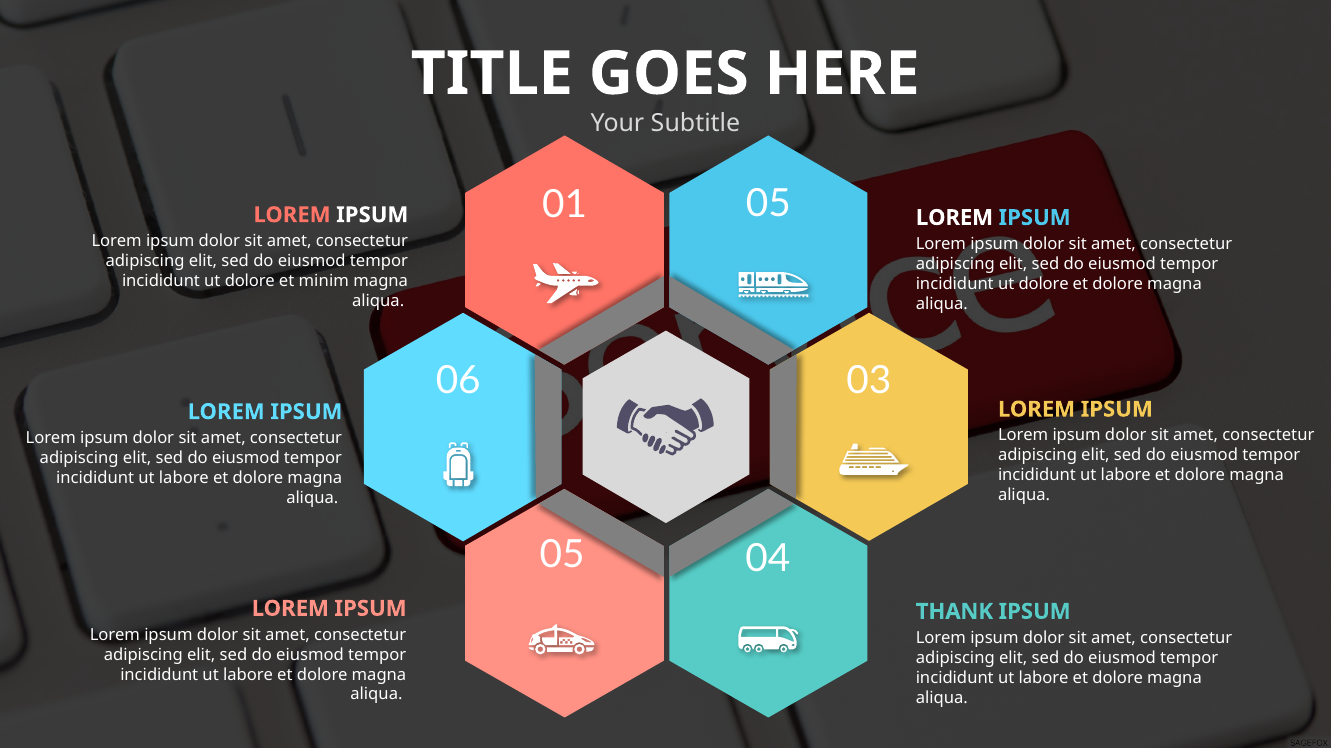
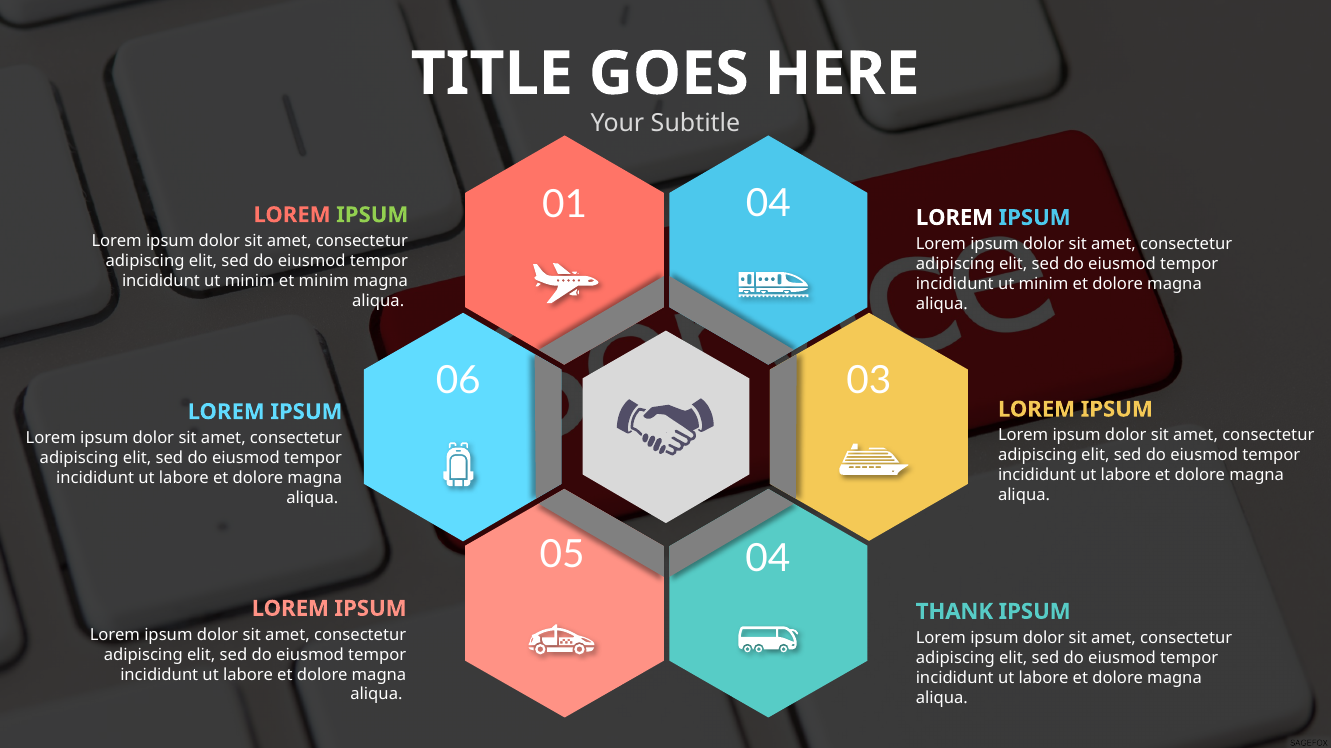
01 05: 05 -> 04 (768, 204)
IPSUM colour: white -> light green (372, 215)
dolore: dolore -> minim (250, 281)
dolore: dolore -> minim (1044, 284)
